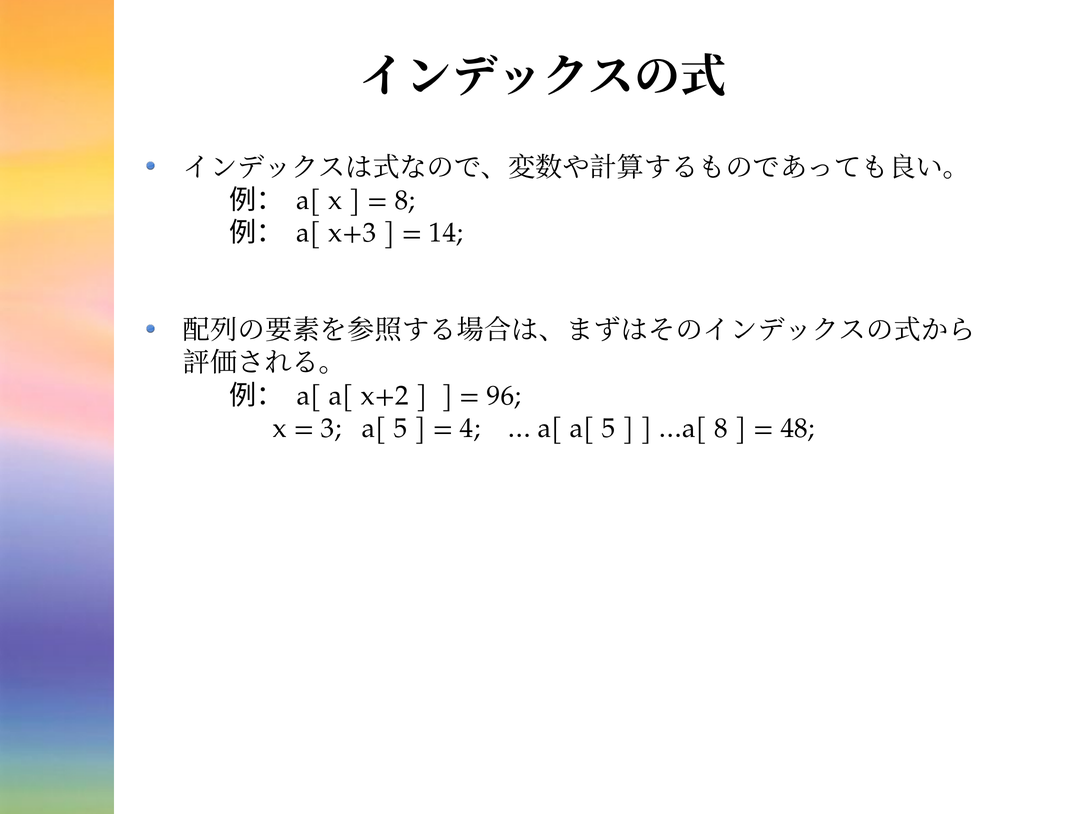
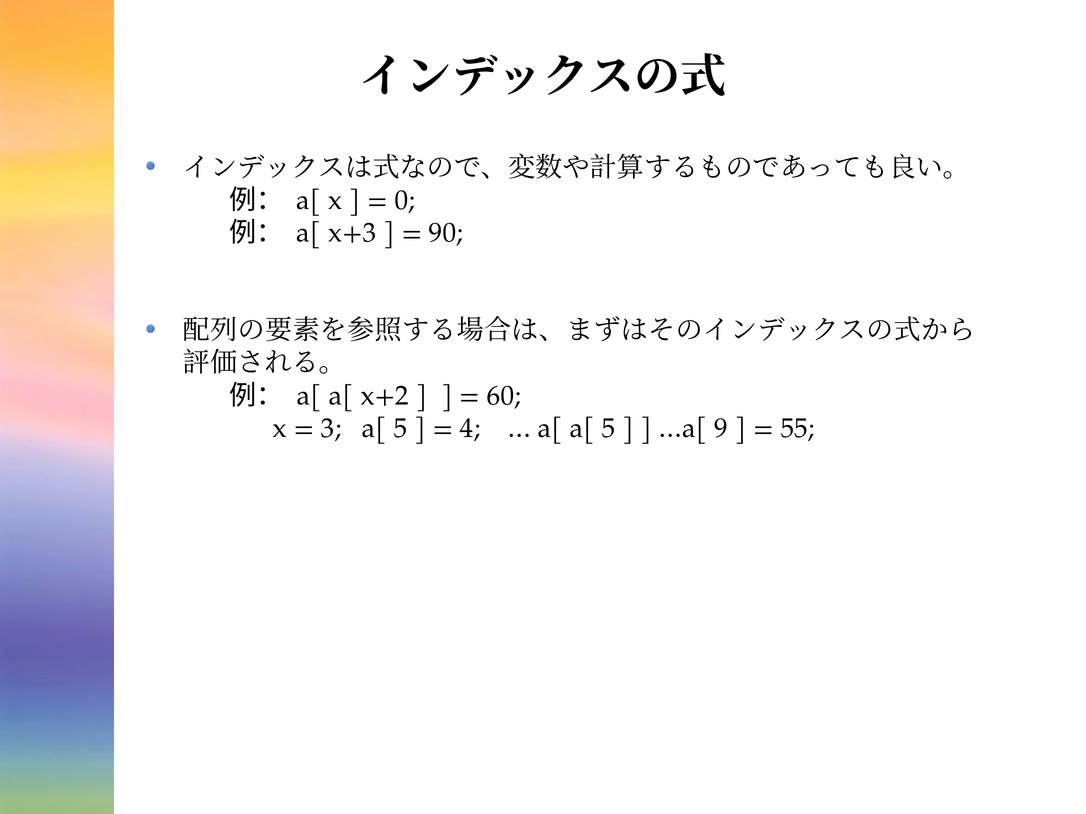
8: 8 -> 0 (405, 200)
14: 14 -> 90 (446, 233)
96: 96 -> 60 (504, 396)
…a[ 8: 8 -> 9 (721, 428)
48: 48 -> 55 (798, 428)
